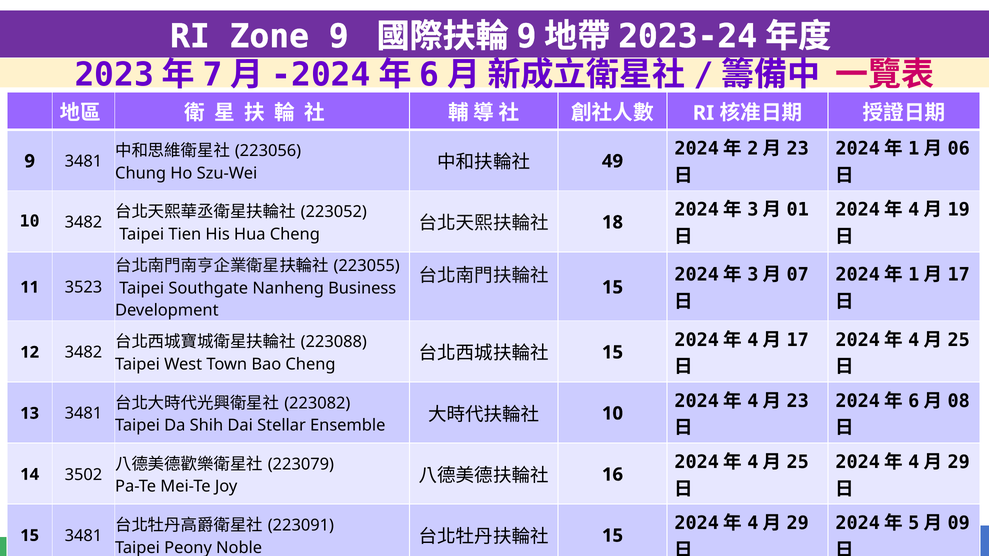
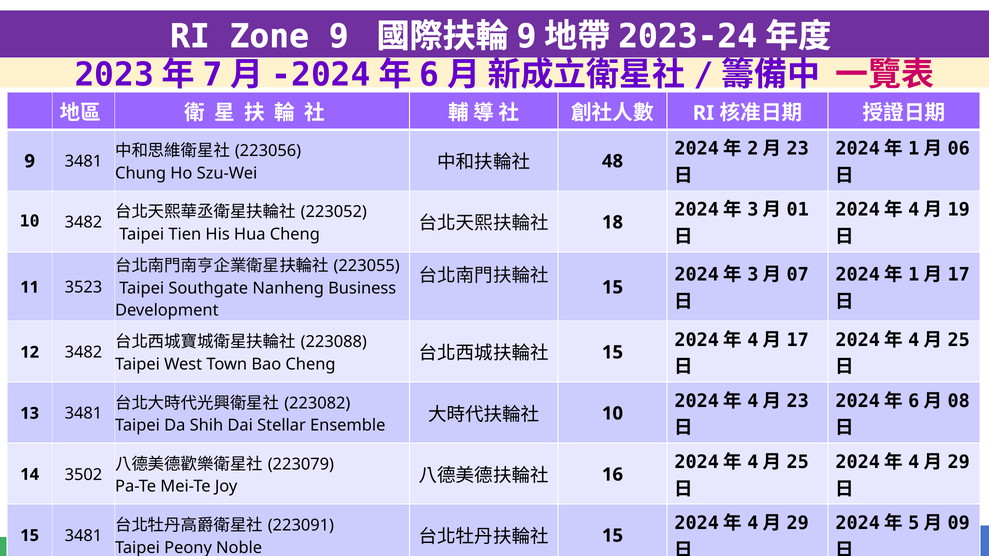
49: 49 -> 48 (613, 161)
